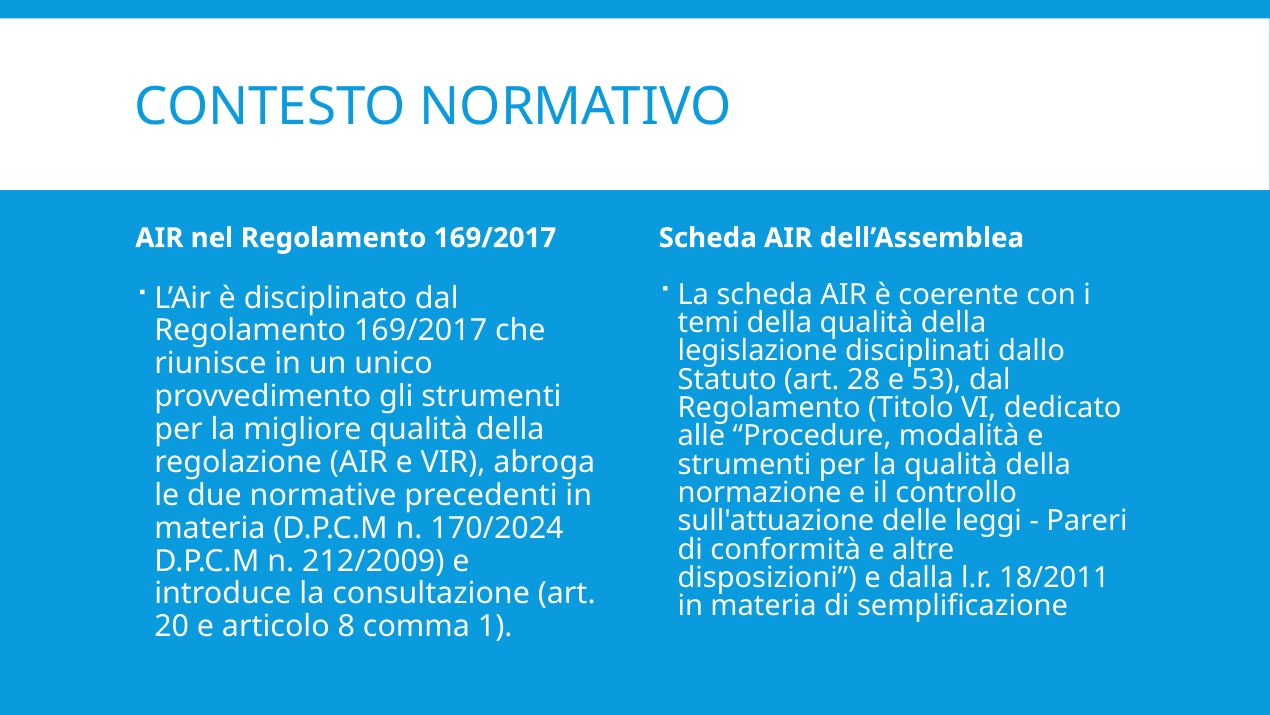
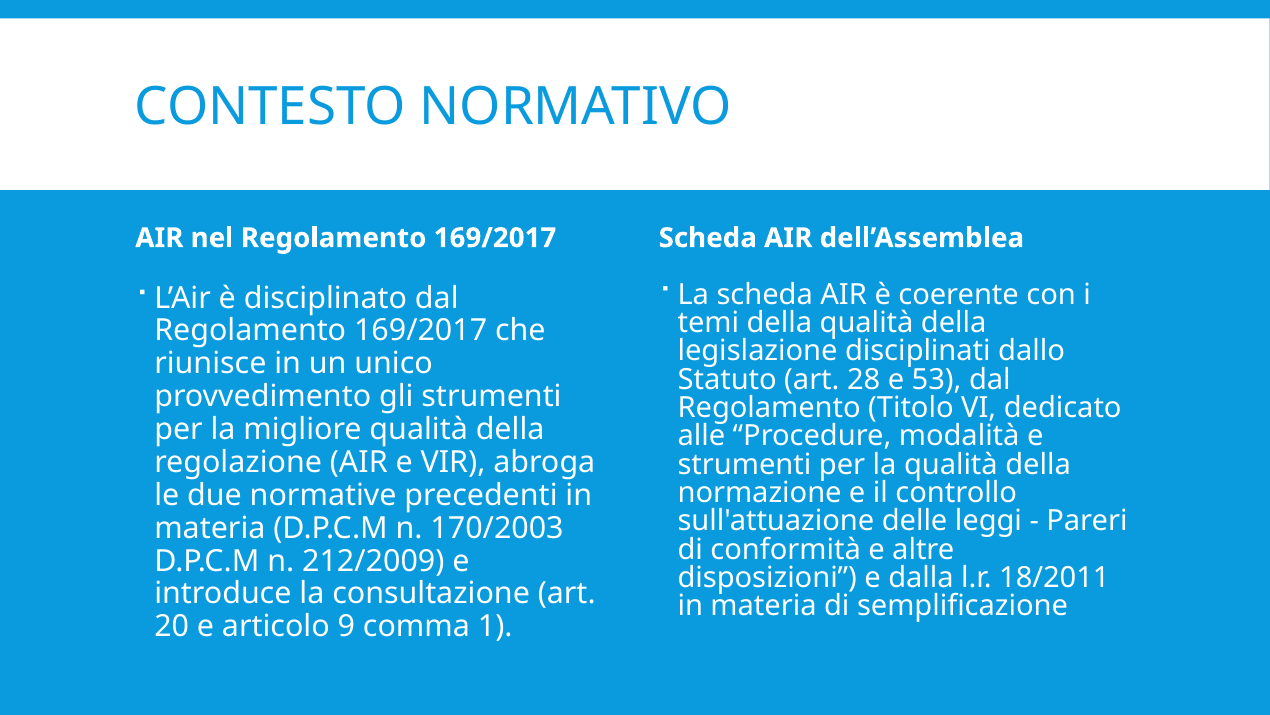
170/2024: 170/2024 -> 170/2003 (497, 528)
8: 8 -> 9 (346, 626)
